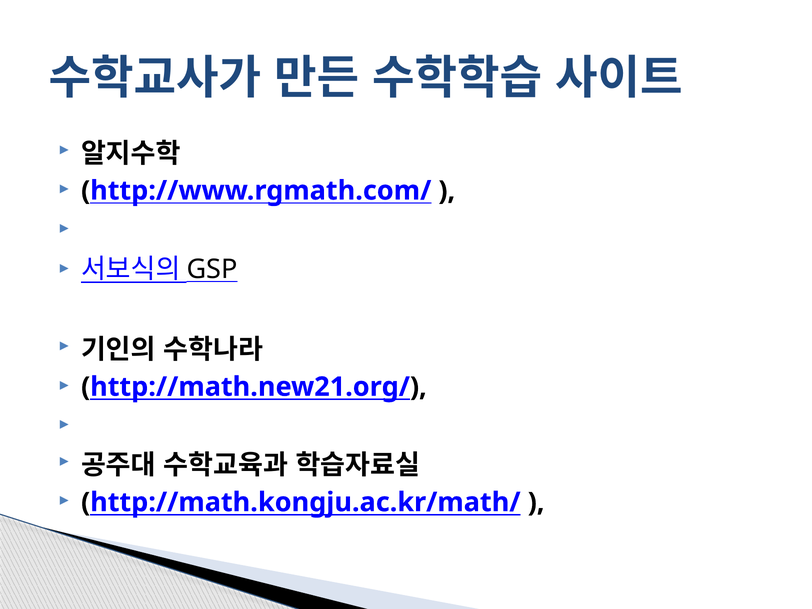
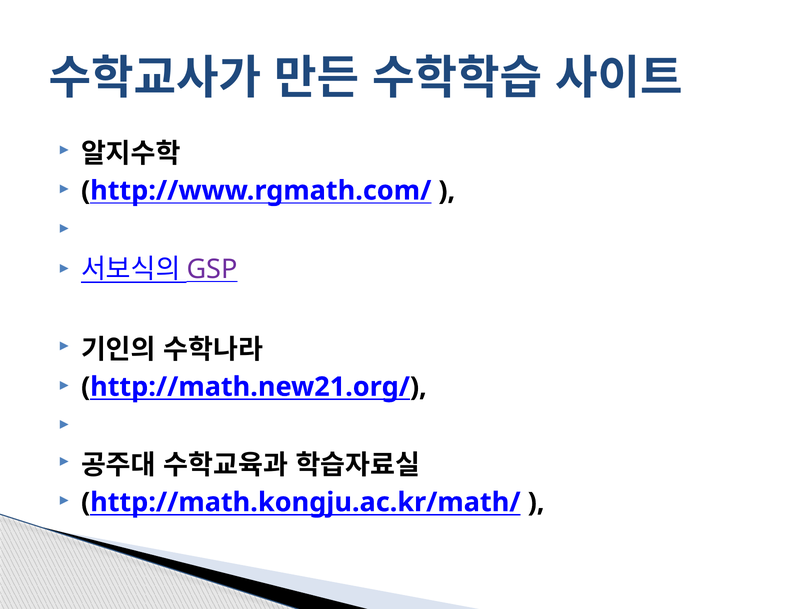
GSP colour: black -> purple (212, 269)
